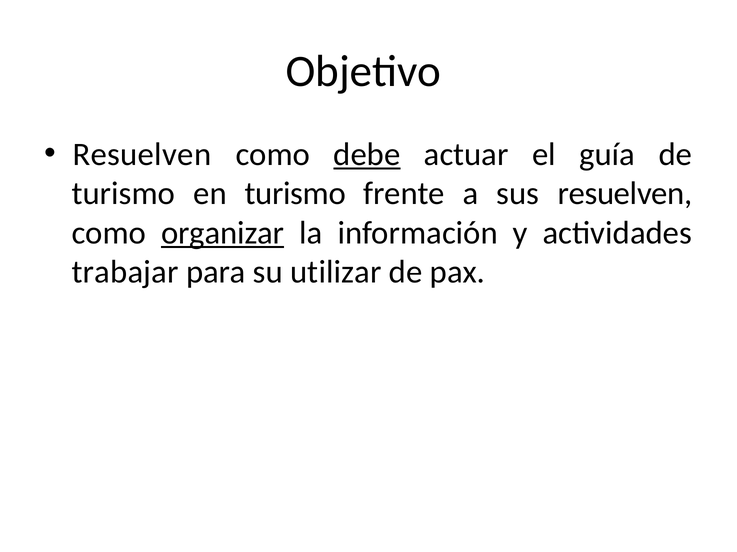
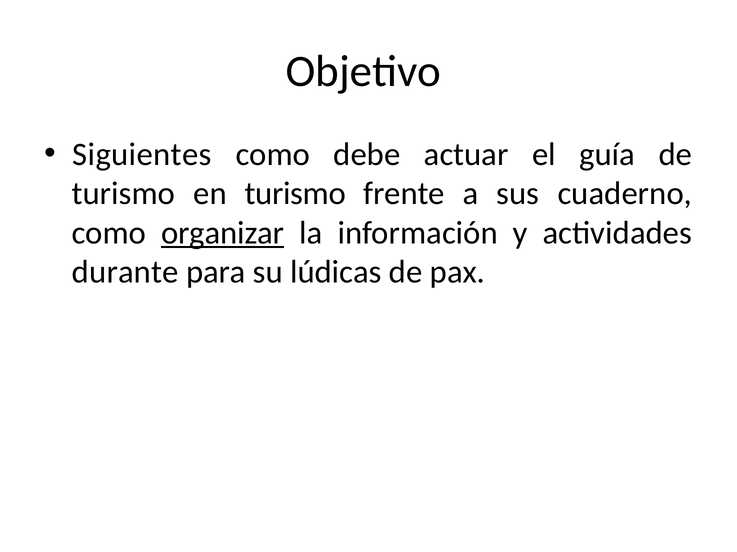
Resuelven: Resuelven -> Siguientes (142, 155)
debe underline: present -> none (367, 155)
sus resuelven: resuelven -> cuaderno (625, 194)
trabajar: trabajar -> durante (125, 273)
utilizar: utilizar -> lúdicas (336, 273)
